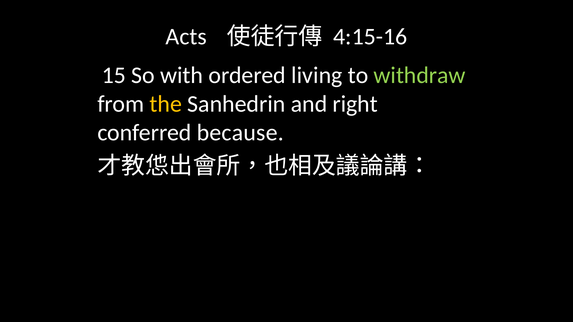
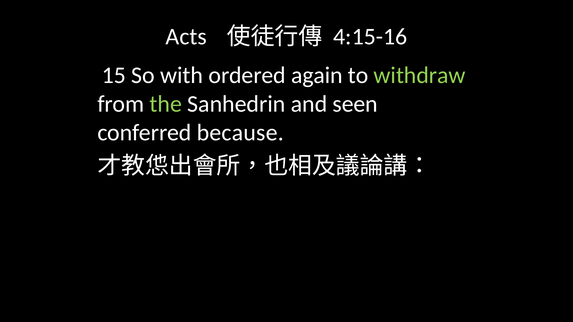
living: living -> again (317, 75)
the colour: yellow -> light green (166, 104)
right: right -> seen (355, 104)
